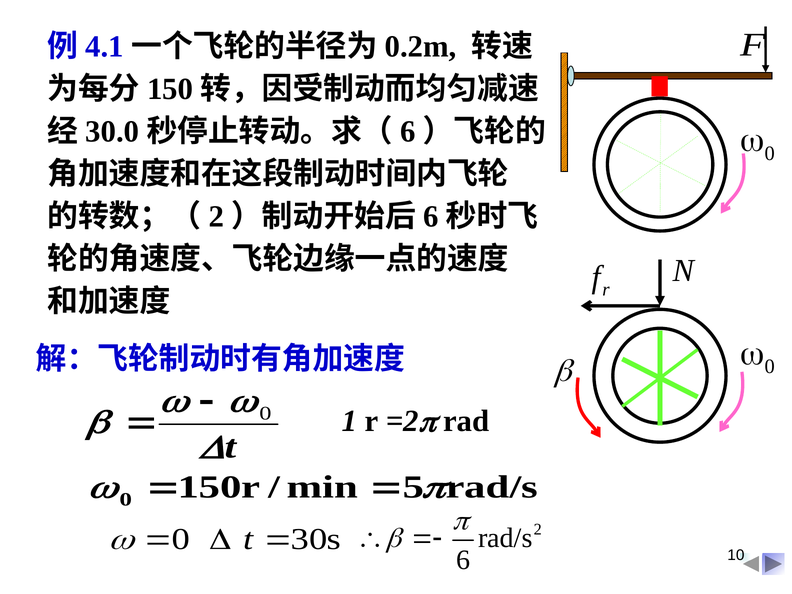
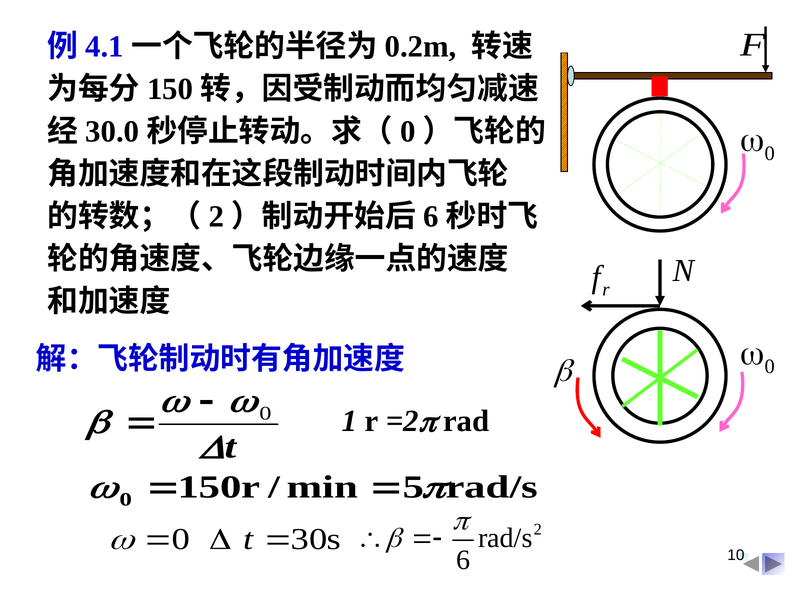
6: 6 -> 0 (408, 132)
